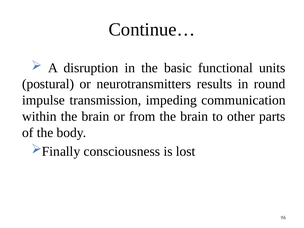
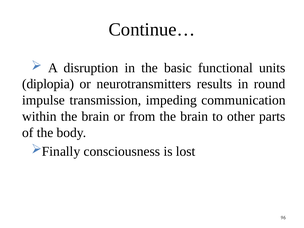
postural: postural -> diplopia (48, 84)
